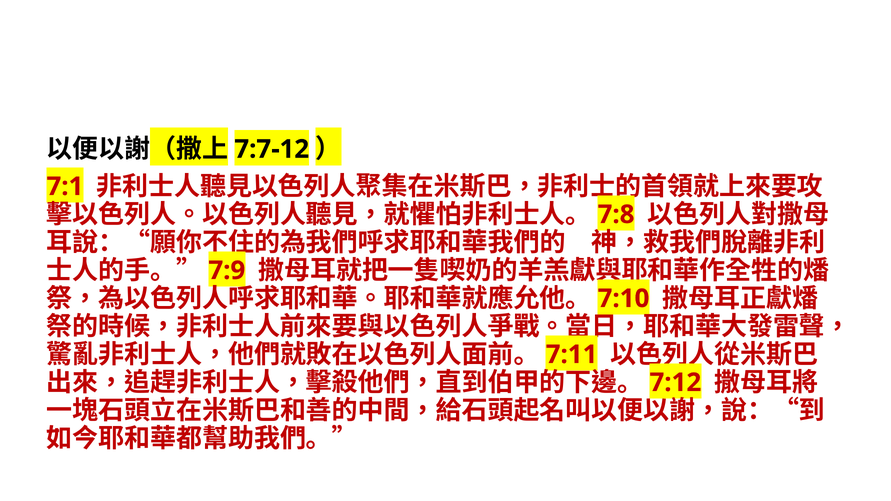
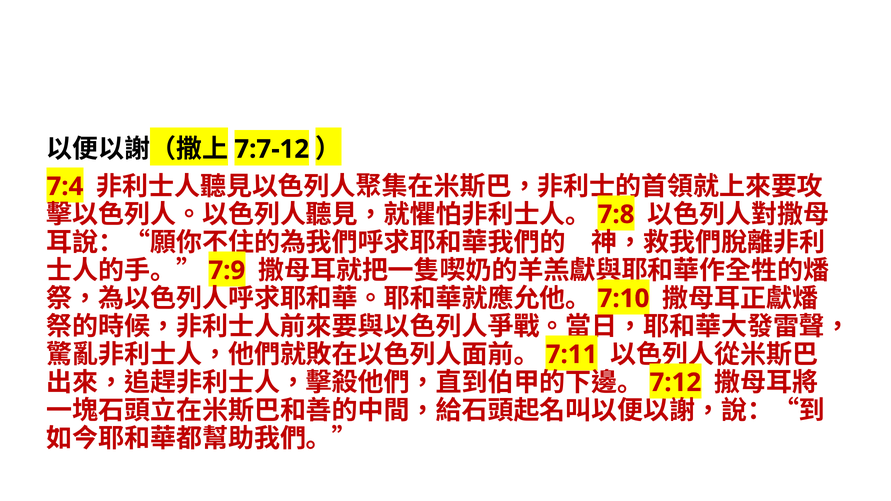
7:1: 7:1 -> 7:4 (65, 187)
